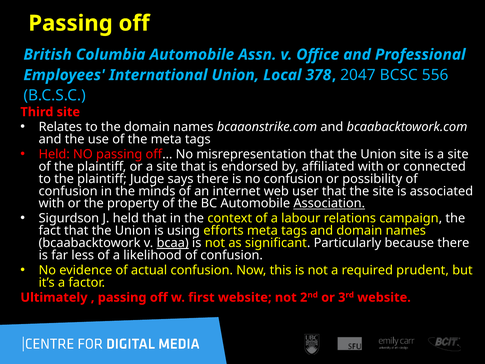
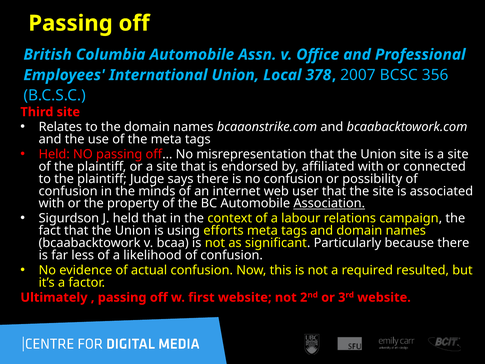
2047: 2047 -> 2007 (358, 75)
556: 556 -> 356 (435, 75)
bcaa underline: present -> none (173, 243)
prudent: prudent -> resulted (423, 270)
